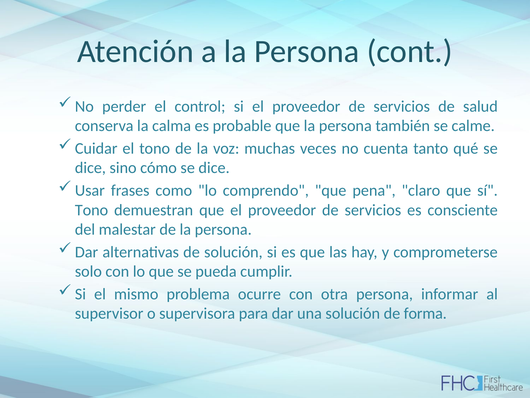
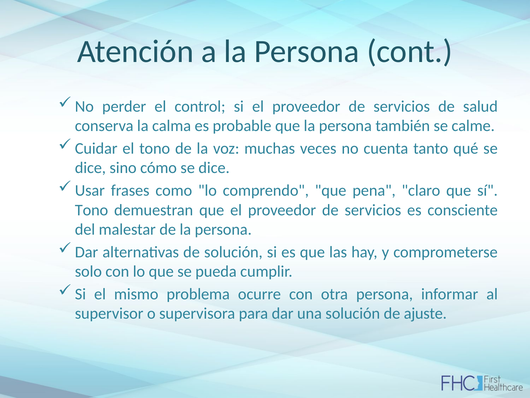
forma: forma -> ajuste (425, 313)
